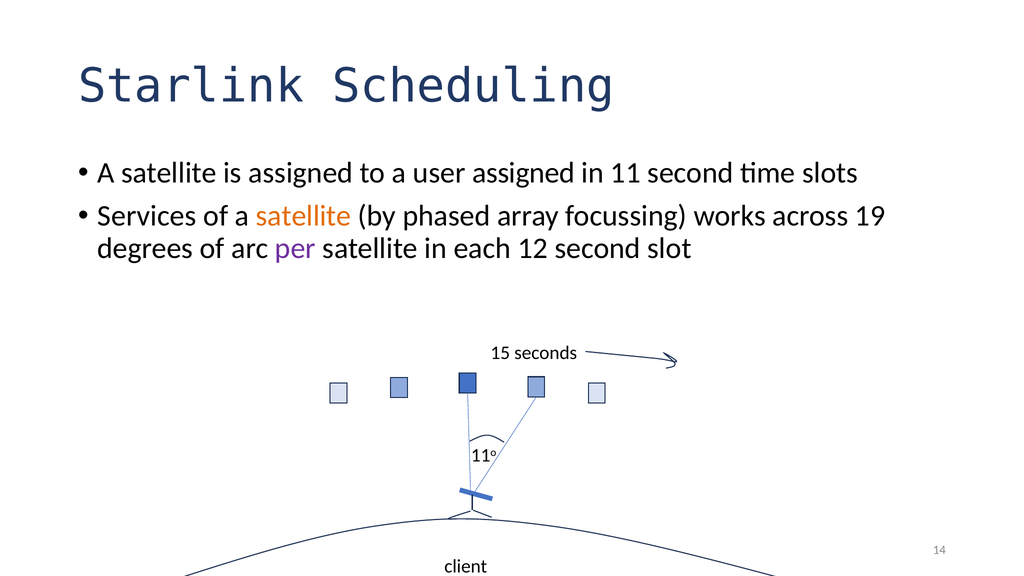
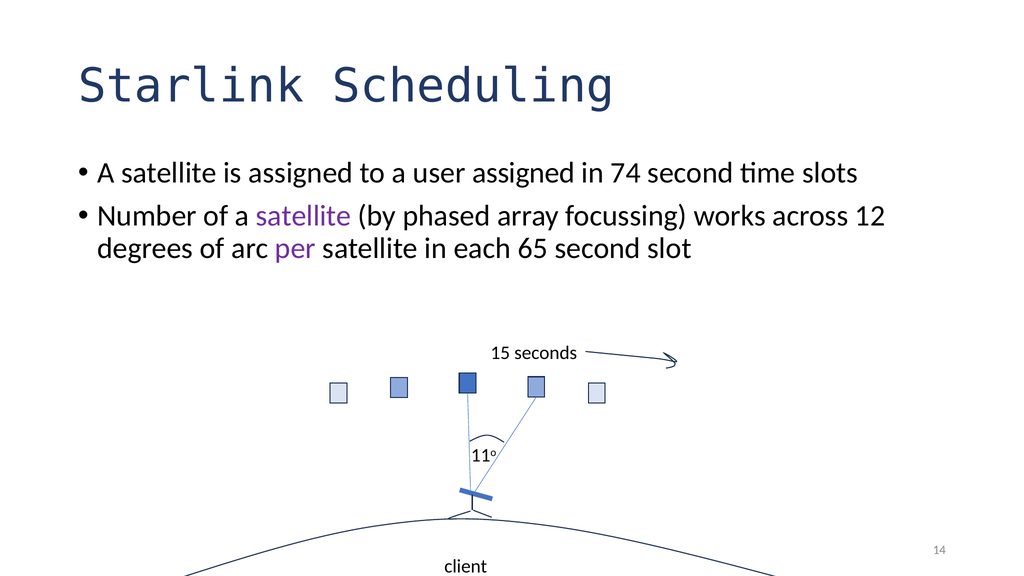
11: 11 -> 74 (626, 173)
Services: Services -> Number (147, 216)
satellite colour: orange -> purple (304, 216)
19: 19 -> 12 (870, 216)
12: 12 -> 65 (533, 248)
